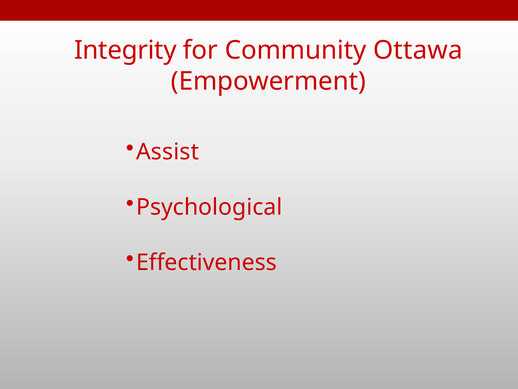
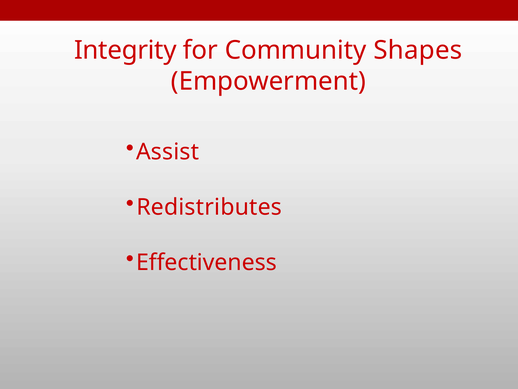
Ottawa: Ottawa -> Shapes (418, 50)
Psychological: Psychological -> Redistributes (209, 207)
